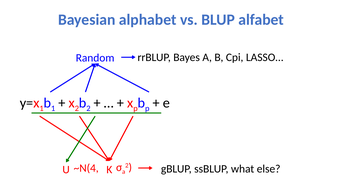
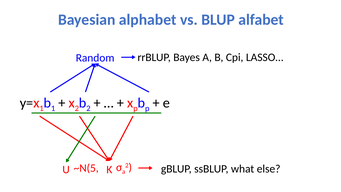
~N(4: ~N(4 -> ~N(5 (86, 168)
